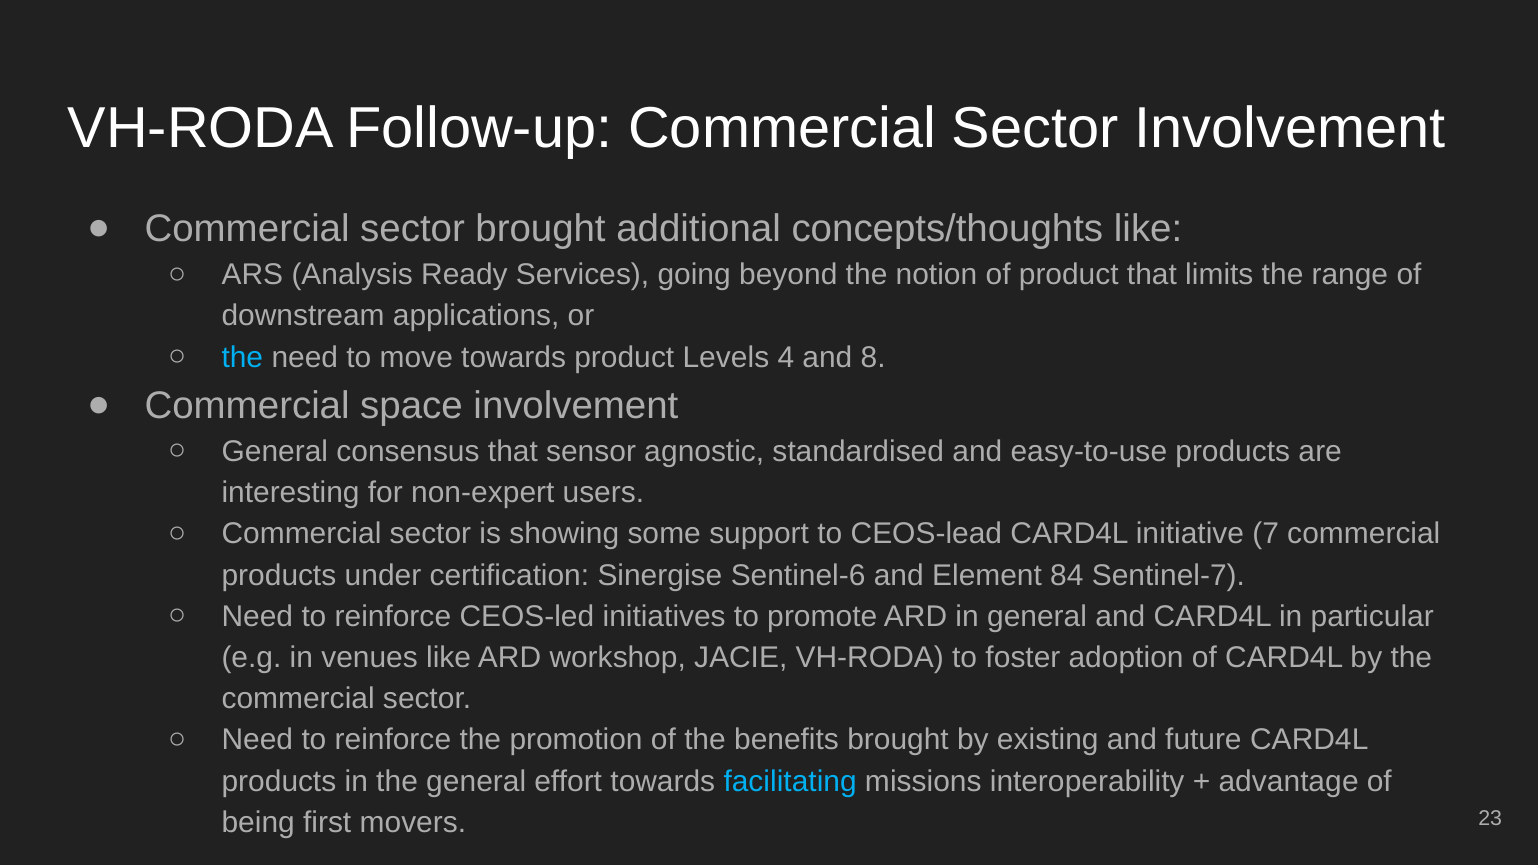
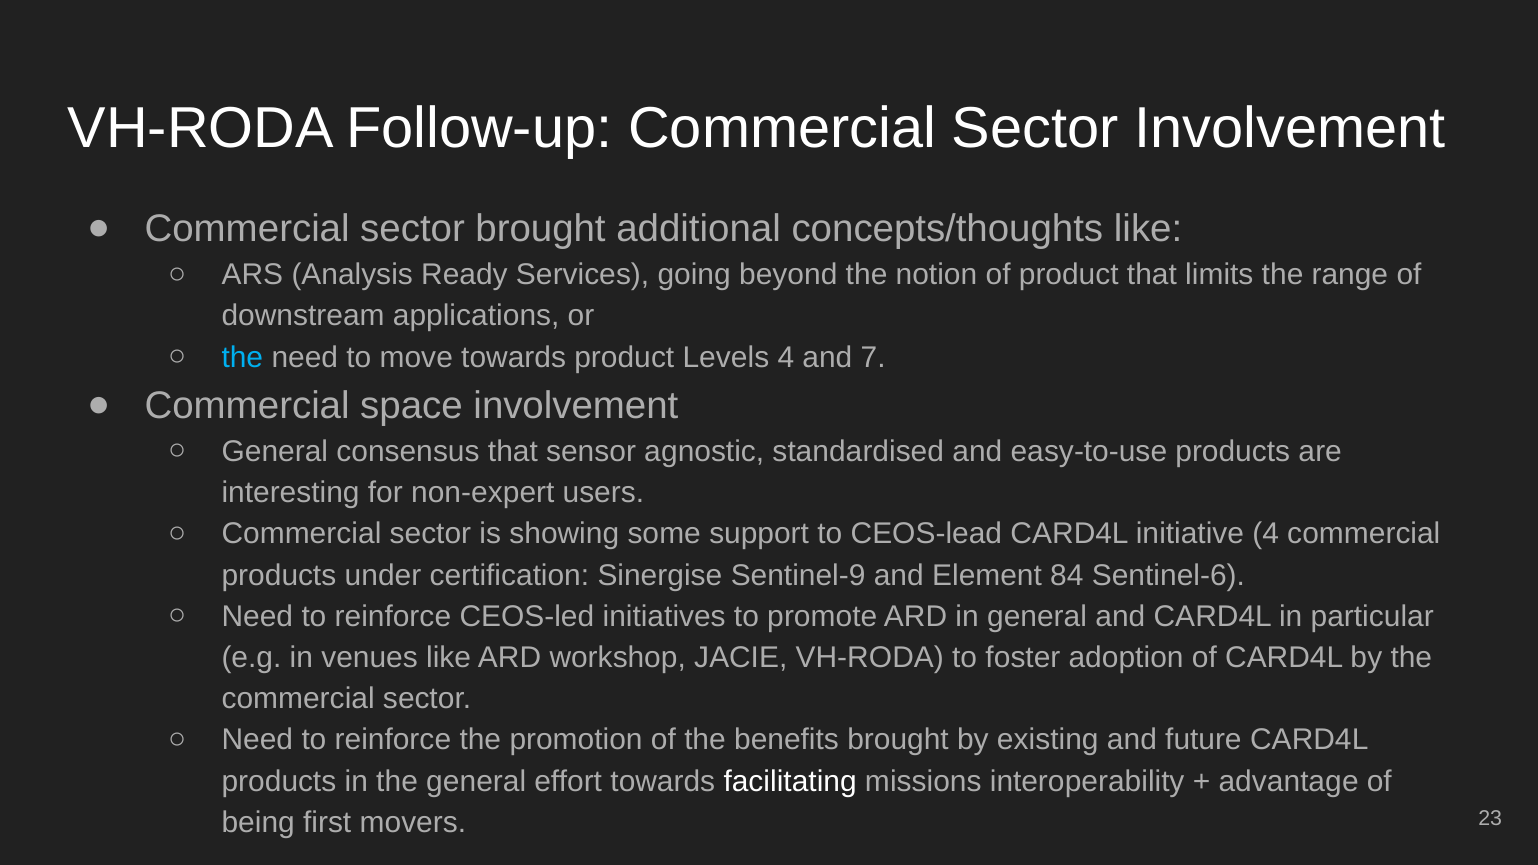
8: 8 -> 7 (873, 357)
initiative 7: 7 -> 4 (1266, 534)
Sentinel-6: Sentinel-6 -> Sentinel-9 (798, 575)
Sentinel-7: Sentinel-7 -> Sentinel-6 (1168, 575)
facilitating colour: light blue -> white (790, 781)
